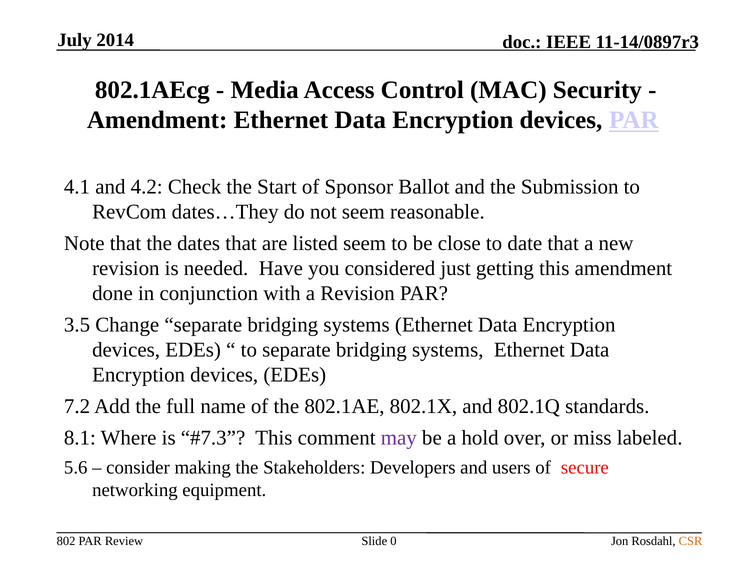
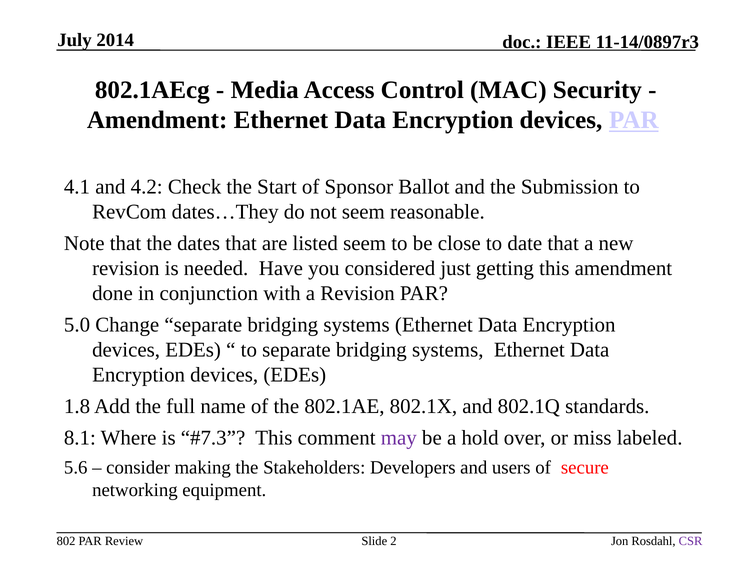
3.5: 3.5 -> 5.0 (77, 325)
7.2: 7.2 -> 1.8 (77, 406)
0: 0 -> 2 (393, 541)
CSR colour: orange -> purple (691, 541)
